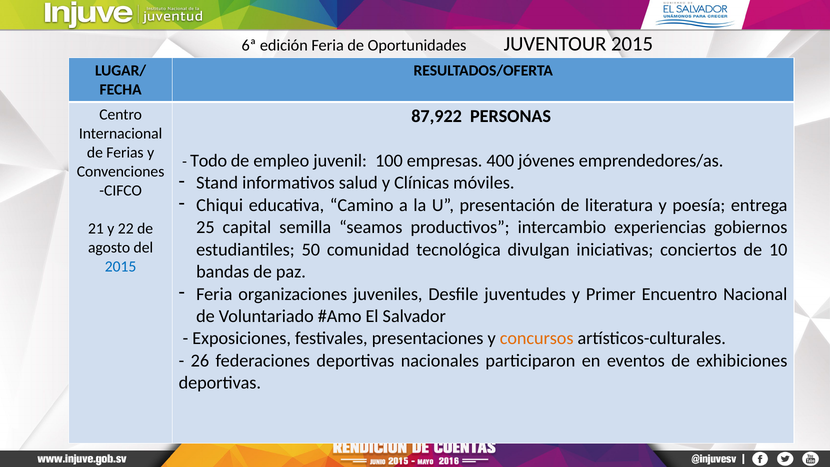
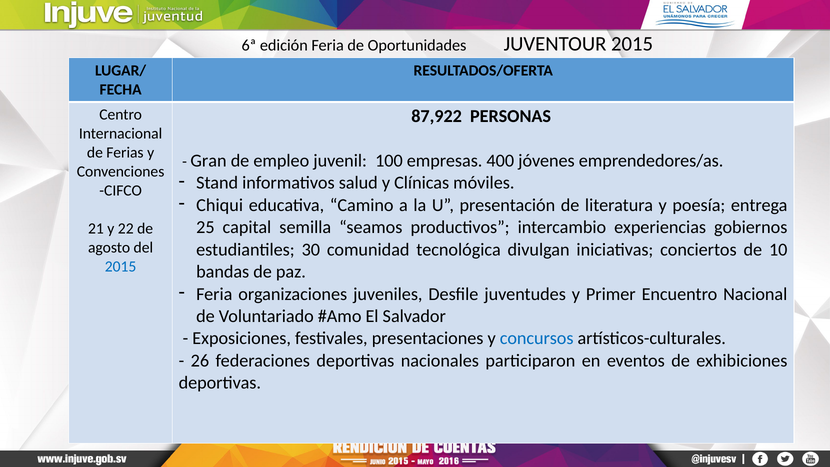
Todo: Todo -> Gran (209, 161)
50: 50 -> 30 (311, 250)
concursos colour: orange -> blue (537, 338)
